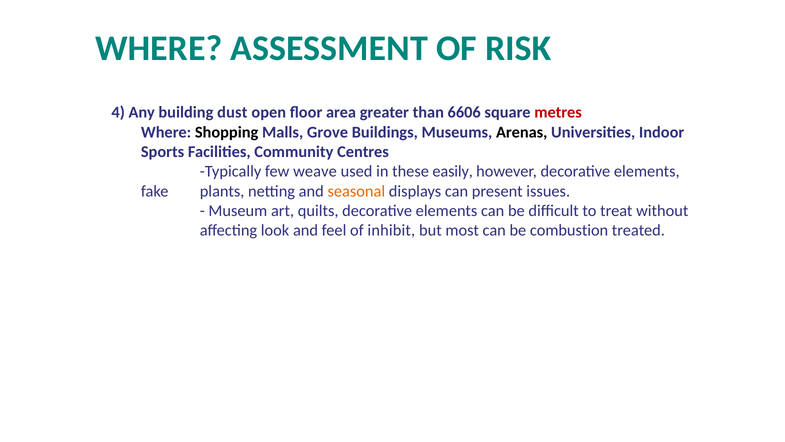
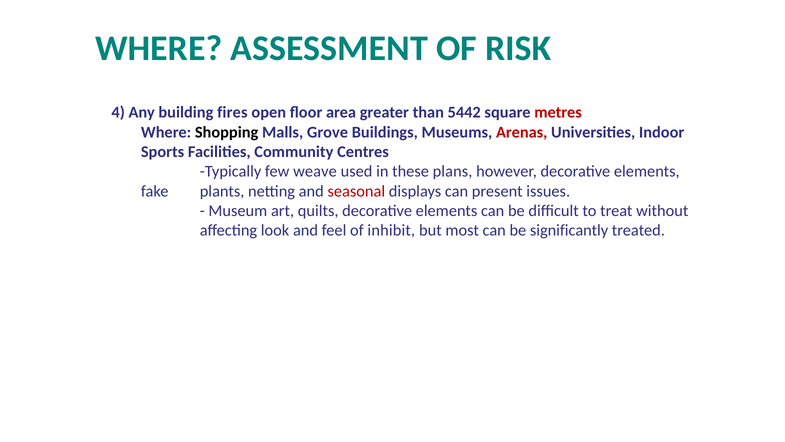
dust: dust -> fires (232, 112)
6606: 6606 -> 5442 (464, 112)
Arenas colour: black -> red (522, 132)
easily: easily -> plans (453, 171)
seasonal colour: orange -> red (356, 191)
combustion: combustion -> significantly (569, 230)
